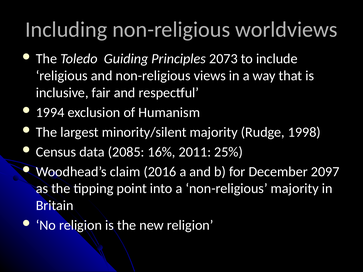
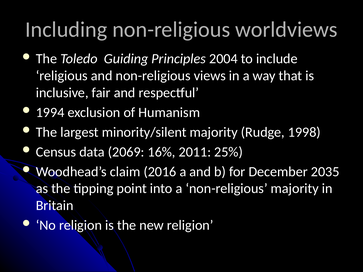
2073: 2073 -> 2004 (223, 59)
2085: 2085 -> 2069 (126, 152)
2097: 2097 -> 2035 (325, 172)
